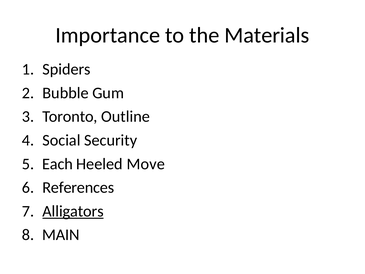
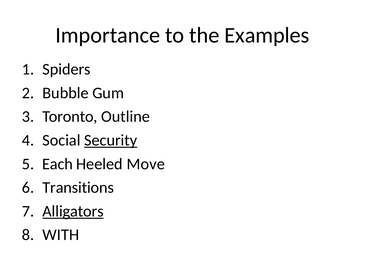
Materials: Materials -> Examples (267, 35)
Security underline: none -> present (111, 140)
References: References -> Transitions (78, 187)
MAIN: MAIN -> WITH (61, 235)
